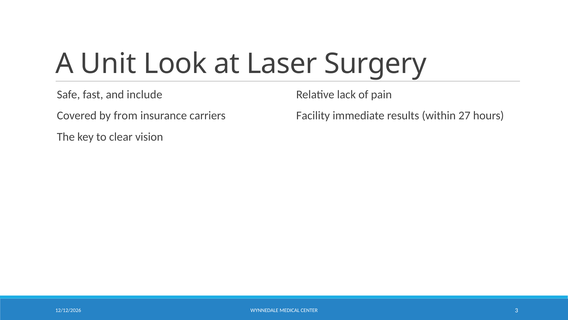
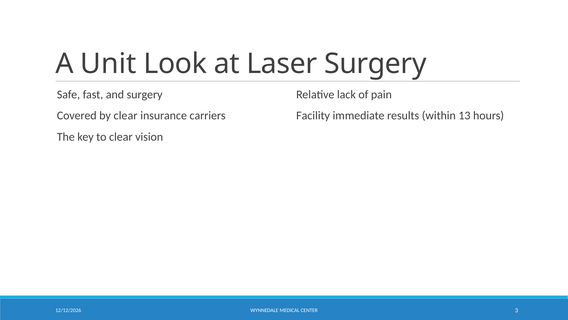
and include: include -> surgery (145, 94)
by from: from -> clear (126, 116)
27: 27 -> 13 (464, 116)
